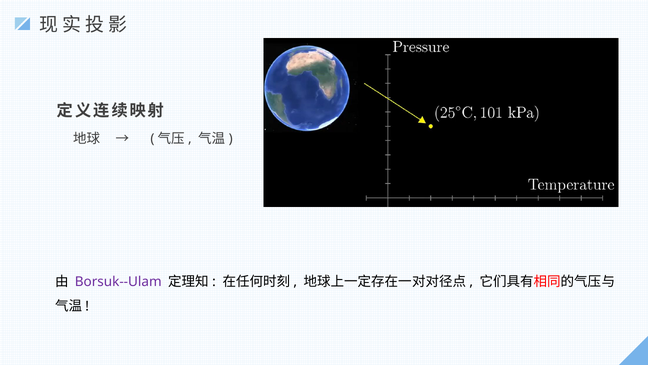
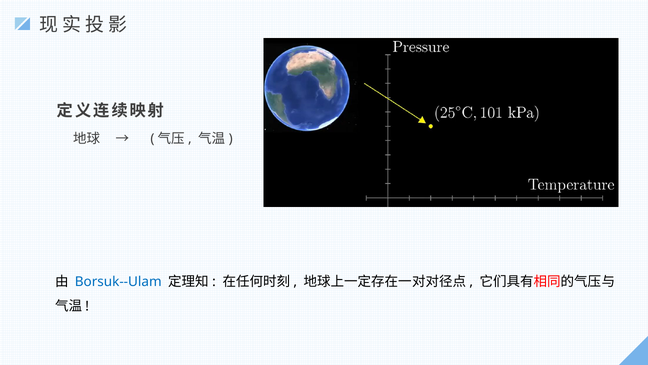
Borsuk--Ulam colour: purple -> blue (118, 282)
